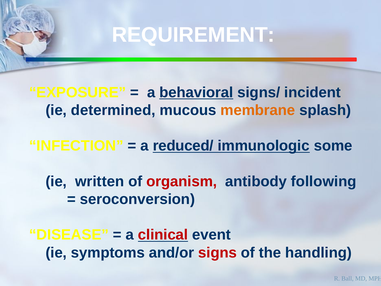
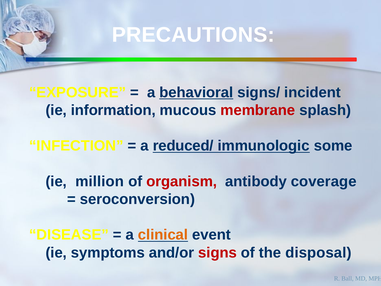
REQUIREMENT: REQUIREMENT -> PRECAUTIONS (193, 35)
determined: determined -> information (113, 110)
membrane colour: orange -> red (258, 110)
written: written -> million (100, 181)
following: following -> coverage (324, 181)
clinical colour: red -> orange (163, 235)
handling: handling -> disposal (318, 252)
